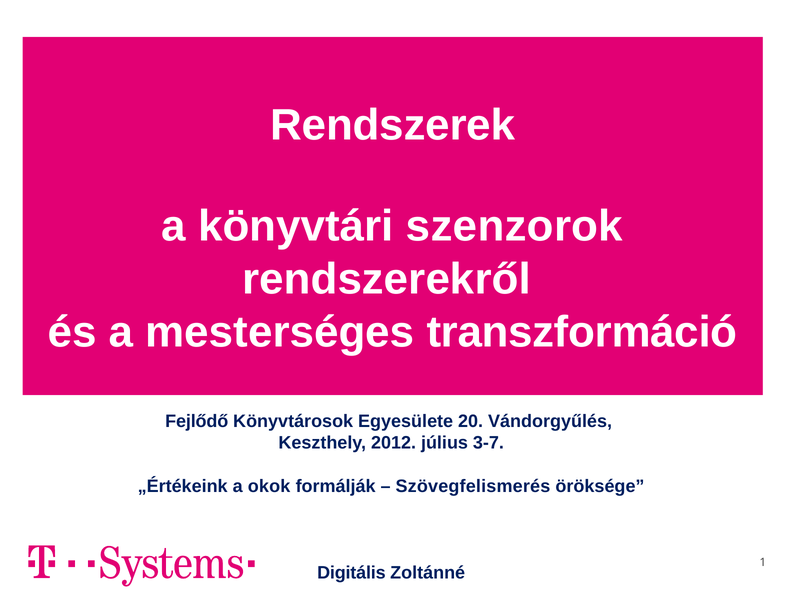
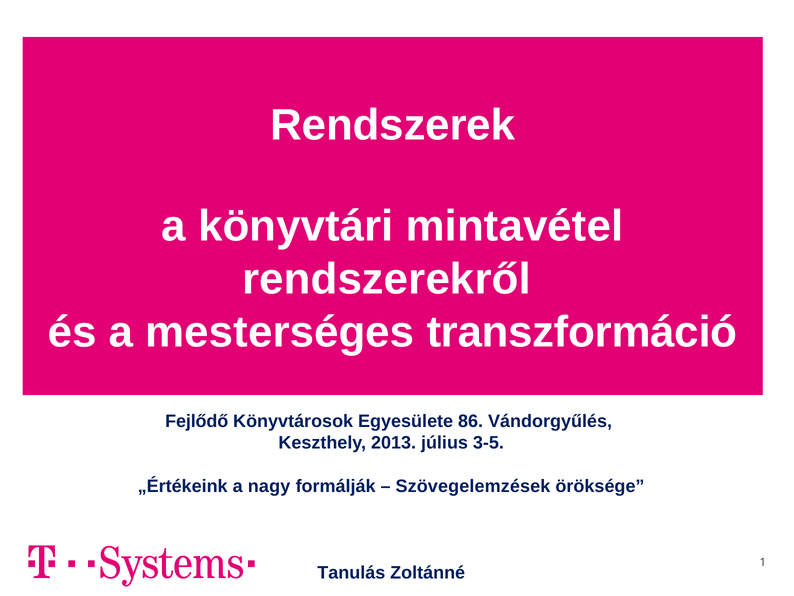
szenzorok: szenzorok -> mintavétel (515, 226)
20: 20 -> 86 (471, 421)
2012: 2012 -> 2013 (394, 443)
3-7: 3-7 -> 3-5 (488, 443)
okok: okok -> nagy (269, 486)
Szövegfelismerés: Szövegfelismerés -> Szövegelemzések (473, 486)
Digitális: Digitális -> Tanulás (351, 572)
